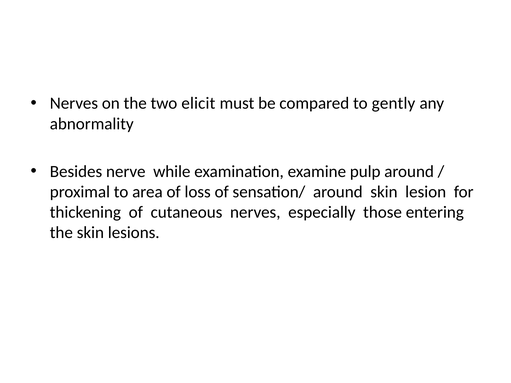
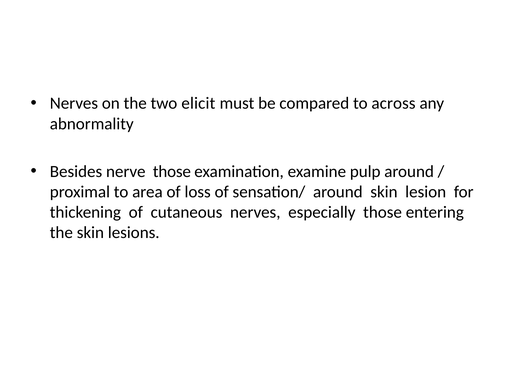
gently: gently -> across (394, 103)
nerve while: while -> those (172, 172)
